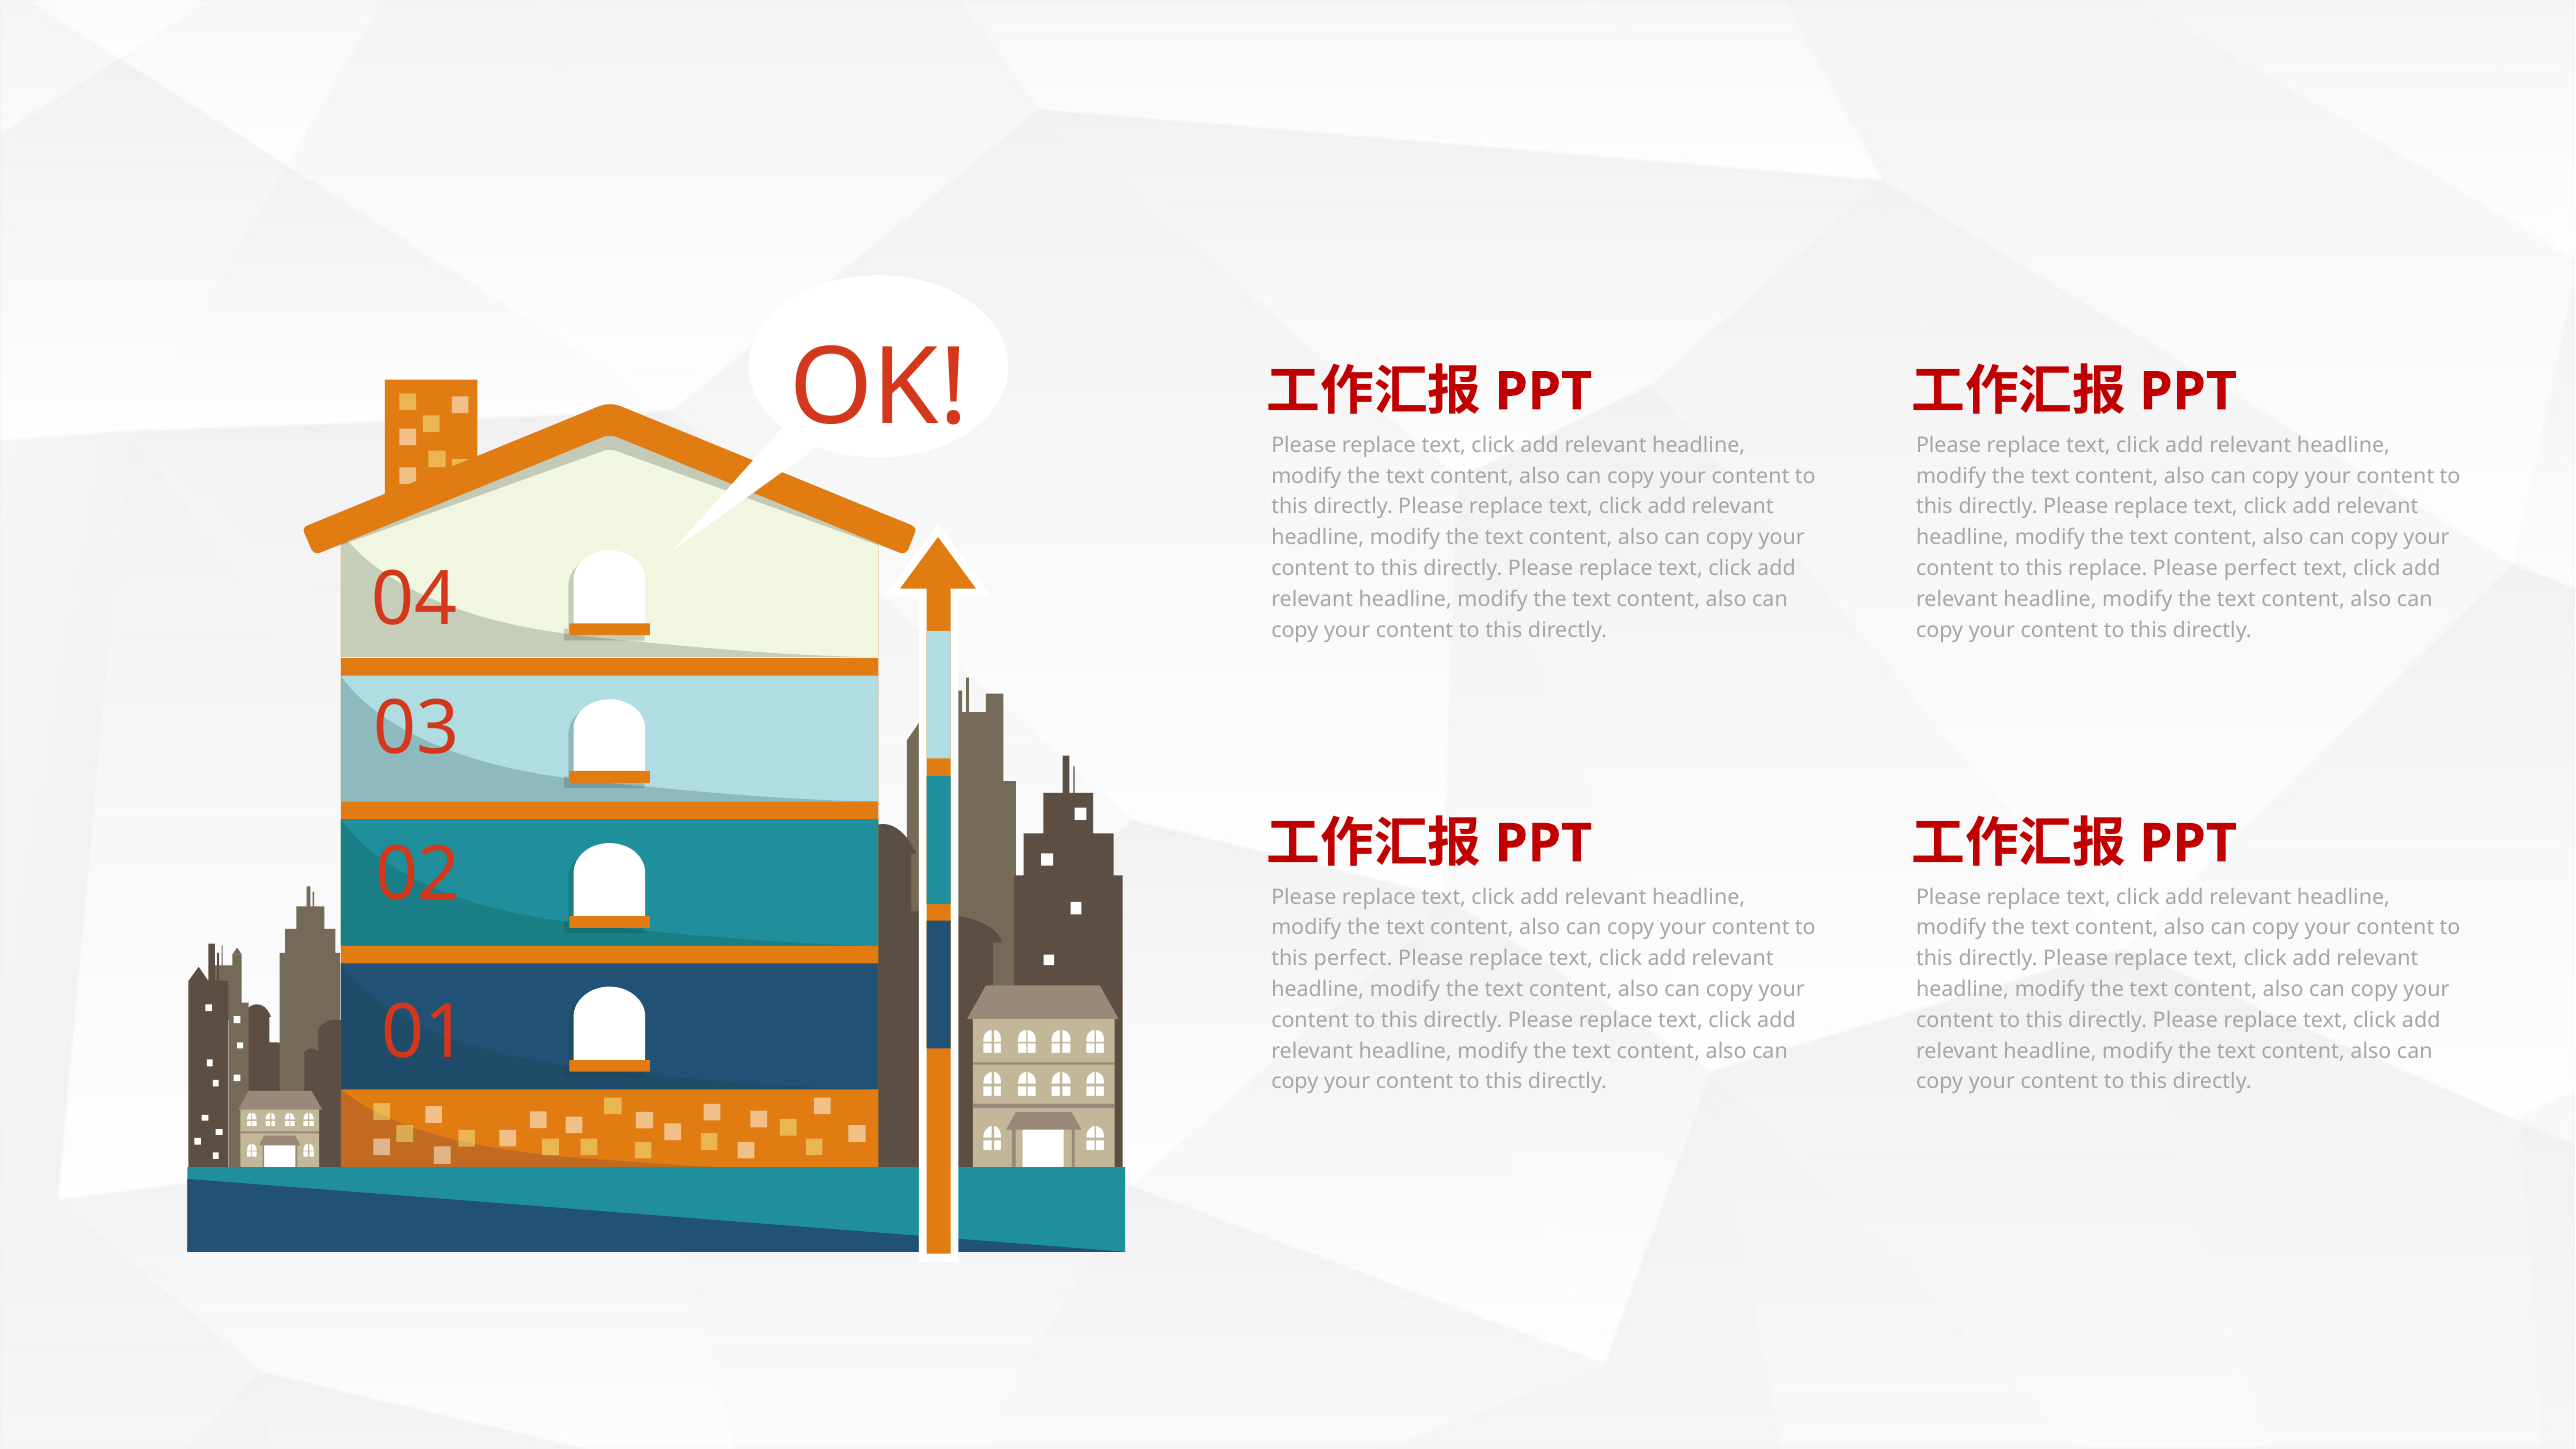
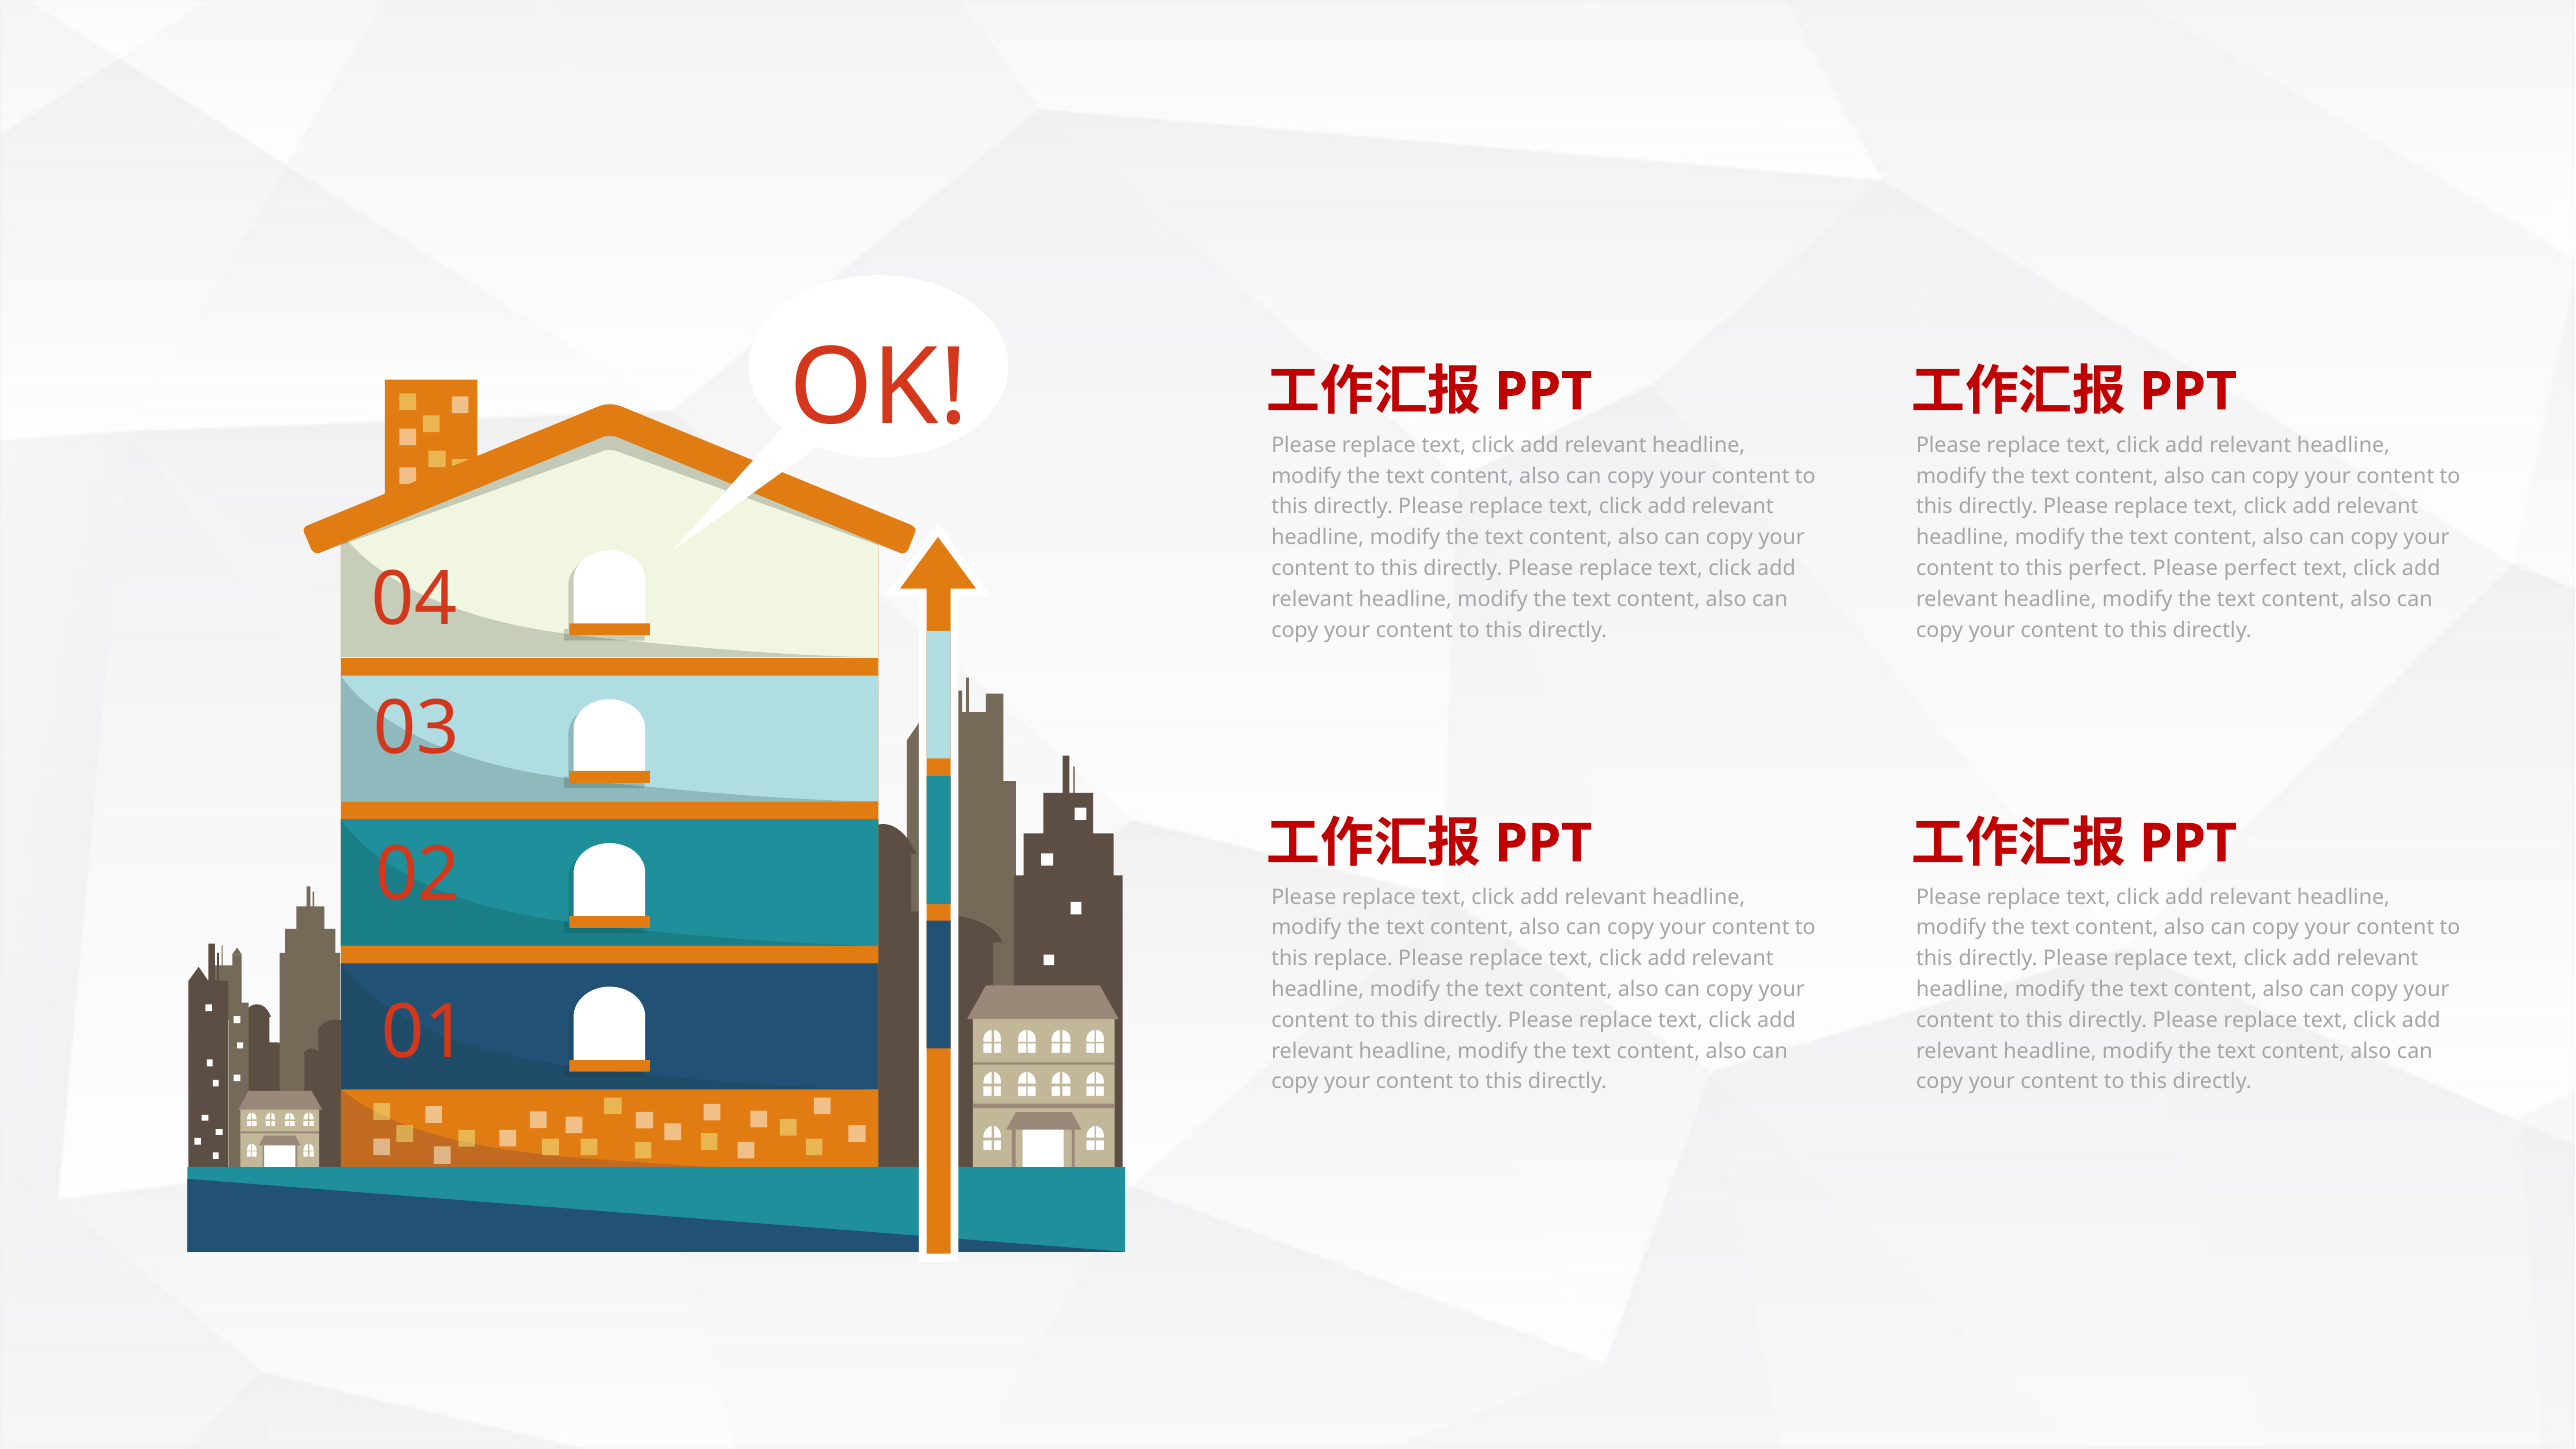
this replace: replace -> perfect (2108, 568)
this perfect: perfect -> replace (1353, 959)
